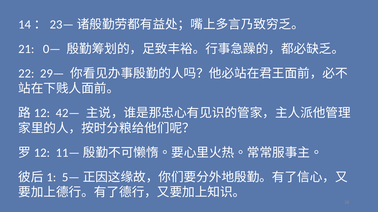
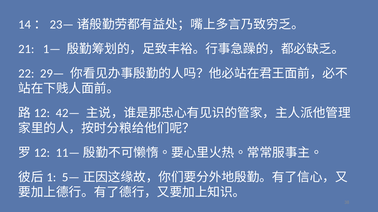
0—: 0— -> 1— (52, 49)
